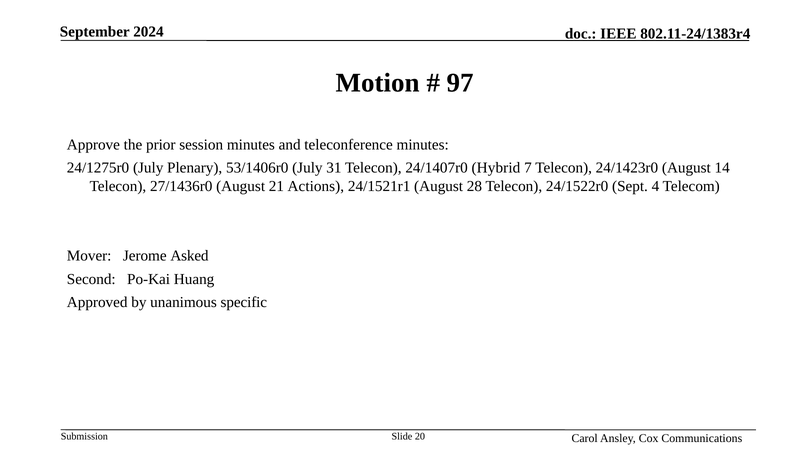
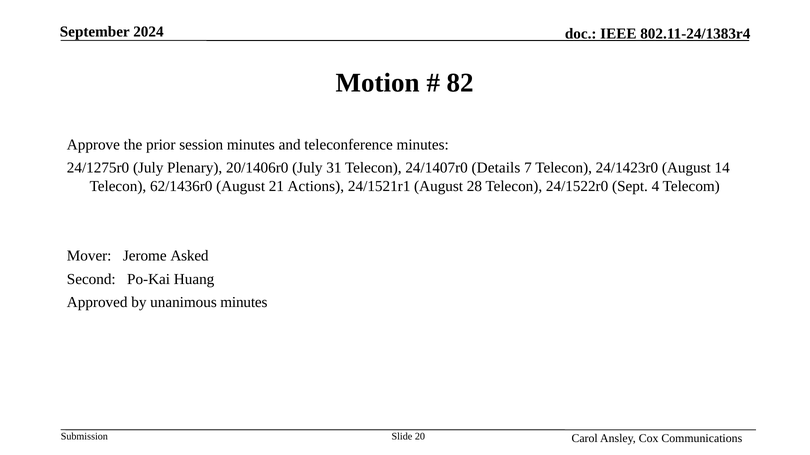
97: 97 -> 82 (460, 83)
53/1406r0: 53/1406r0 -> 20/1406r0 (257, 168)
Hybrid: Hybrid -> Details (496, 168)
27/1436r0: 27/1436r0 -> 62/1436r0 (181, 186)
unanimous specific: specific -> minutes (244, 303)
